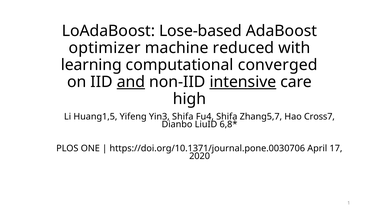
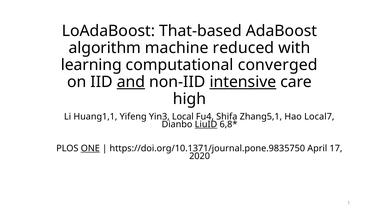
Lose-based: Lose-based -> That-based (200, 31)
optimizer: optimizer -> algorithm (105, 48)
Huang1,5: Huang1,5 -> Huang1,1 (95, 117)
Yin3 Shifa: Shifa -> Local (183, 117)
Zhang5,7: Zhang5,7 -> Zhang5,1 (261, 117)
Cross7: Cross7 -> Local7 (319, 117)
LiuID underline: none -> present (206, 125)
ONE underline: none -> present (90, 148)
https://doi.org/10.1371/journal.pone.0030706: https://doi.org/10.1371/journal.pone.0030706 -> https://doi.org/10.1371/journal.pone.9835750 (207, 148)
